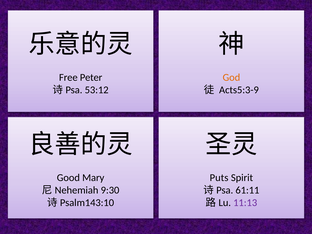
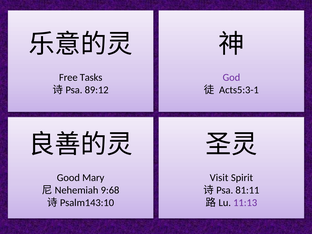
Peter: Peter -> Tasks (91, 77)
God colour: orange -> purple (231, 77)
53:12: 53:12 -> 89:12 (97, 90)
Acts5:3-9: Acts5:3-9 -> Acts5:3-1 (239, 90)
Puts: Puts -> Visit (219, 178)
9:30: 9:30 -> 9:68 (110, 190)
61:11: 61:11 -> 81:11 (247, 190)
